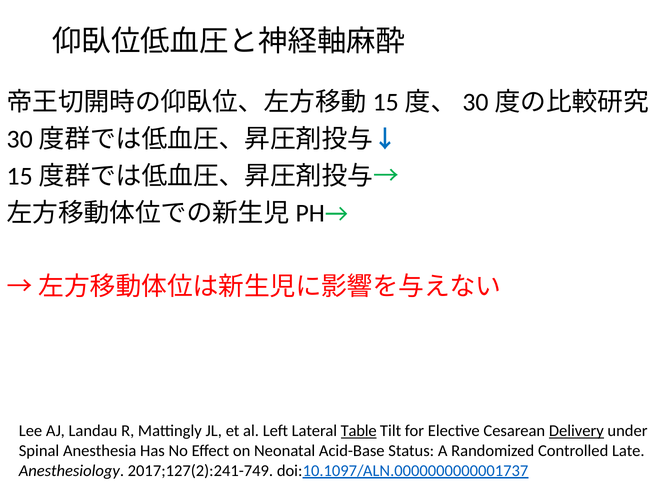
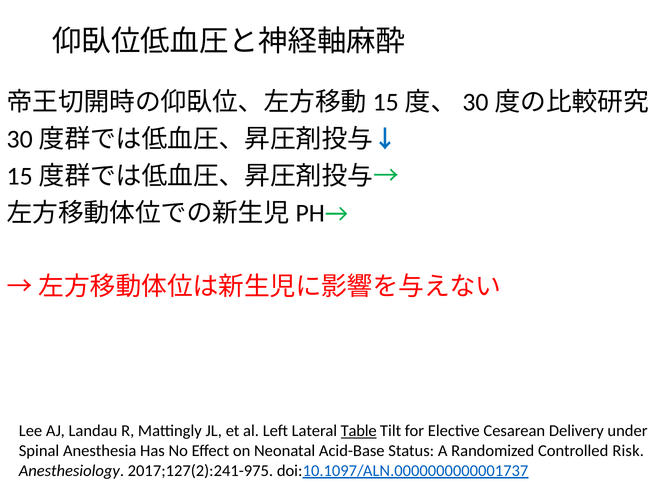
Delivery underline: present -> none (576, 431)
Late: Late -> Risk (628, 451)
2017;127(2):241-749: 2017;127(2):241-749 -> 2017;127(2):241-975 (200, 471)
